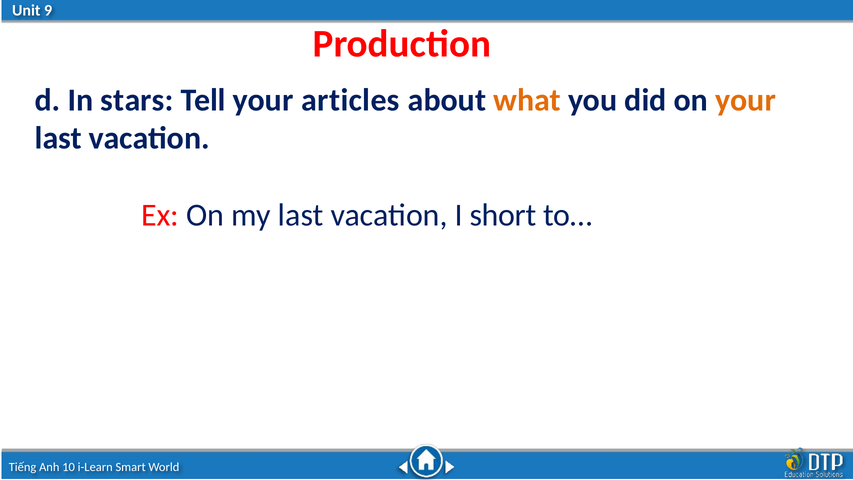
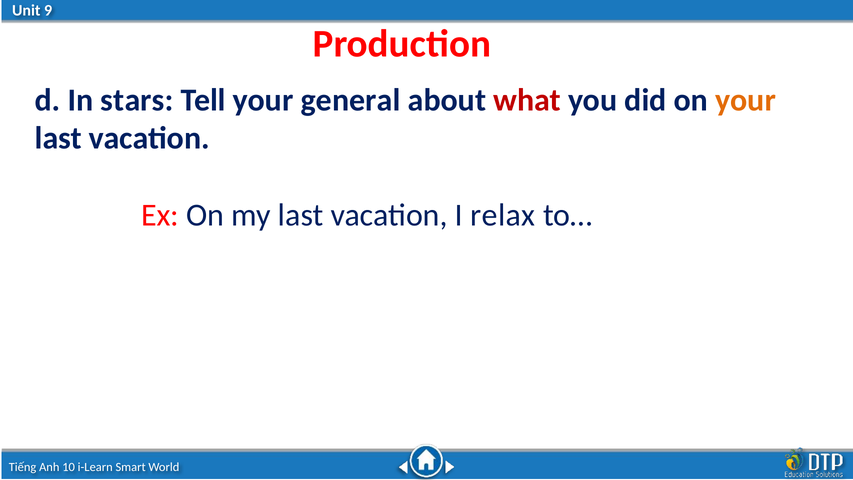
articles: articles -> general (351, 100)
what colour: orange -> red (527, 100)
short: short -> relax (503, 215)
